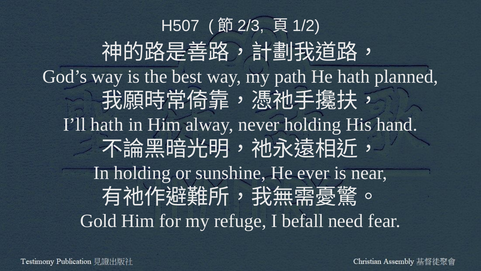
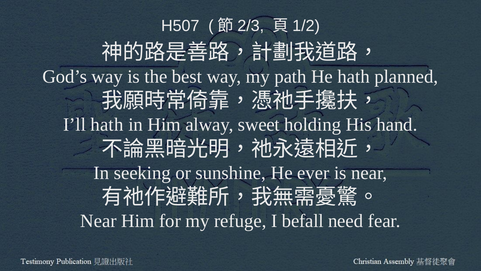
never: never -> sweet (259, 124)
In holding: holding -> seeking (142, 173)
Gold: Gold -> Near (98, 221)
